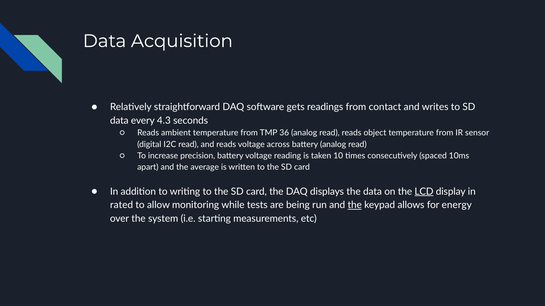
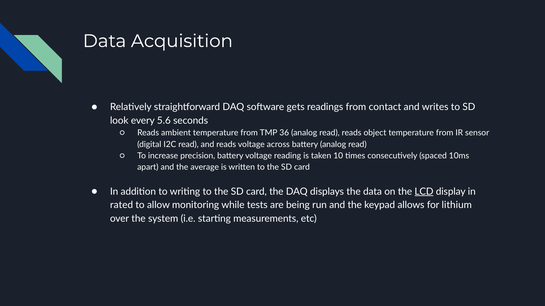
data: data -> look (119, 121)
4.3: 4.3 -> 5.6 (164, 121)
the underline: present -> none (355, 205)
energy: energy -> lithium (457, 205)
